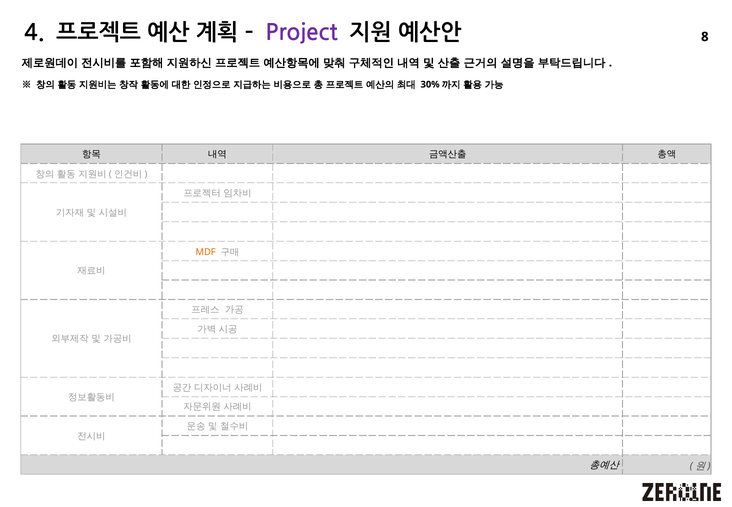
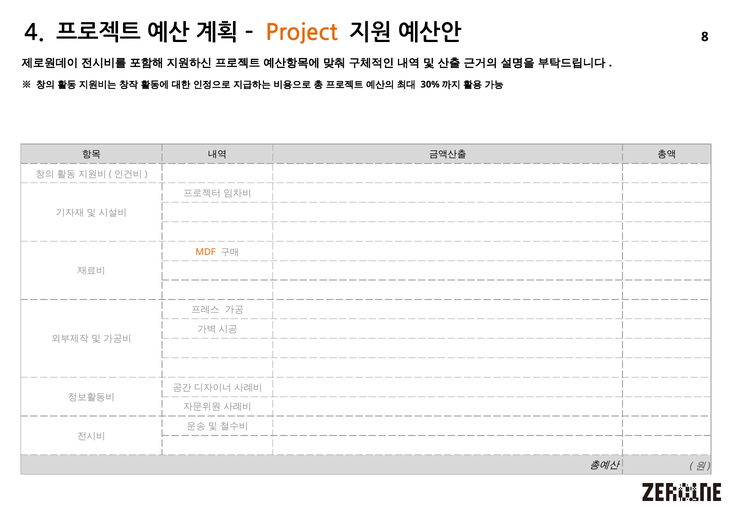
Project colour: purple -> orange (302, 33)
